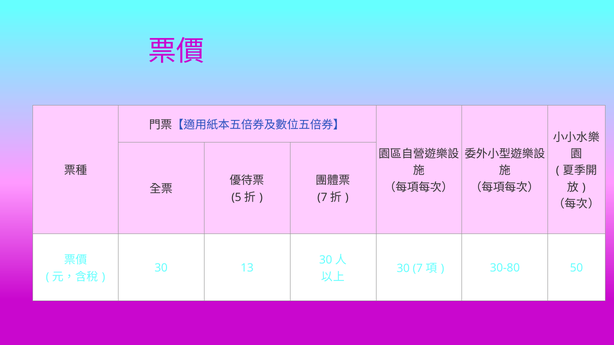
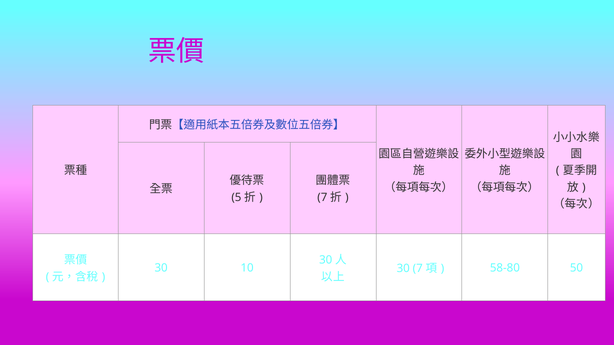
13: 13 -> 10 (247, 268)
30-80: 30-80 -> 58-80 (505, 268)
